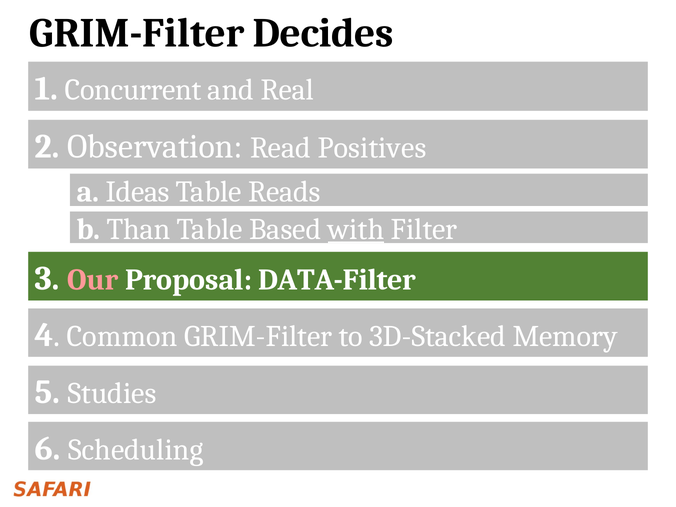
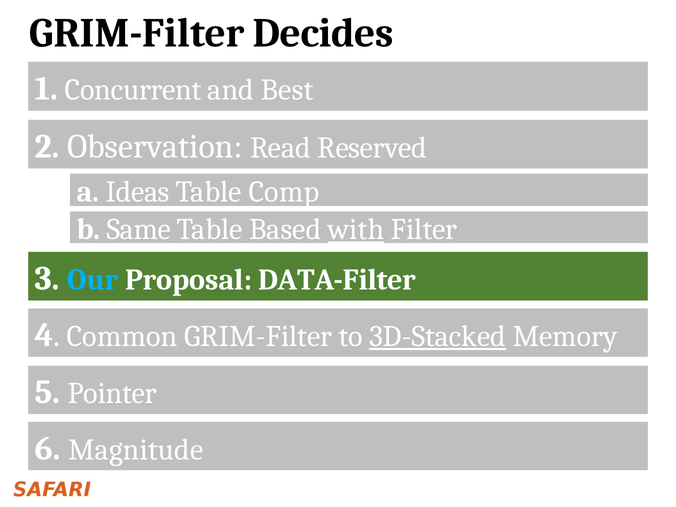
Real: Real -> Best (287, 90)
Positives: Positives -> Reserved (372, 148)
Reads: Reads -> Comp (284, 192)
Than: Than -> Same (139, 229)
Our colour: pink -> light blue (93, 280)
3D-Stacked underline: none -> present (438, 336)
Studies: Studies -> Pointer (112, 394)
Scheduling: Scheduling -> Magnitude (136, 450)
